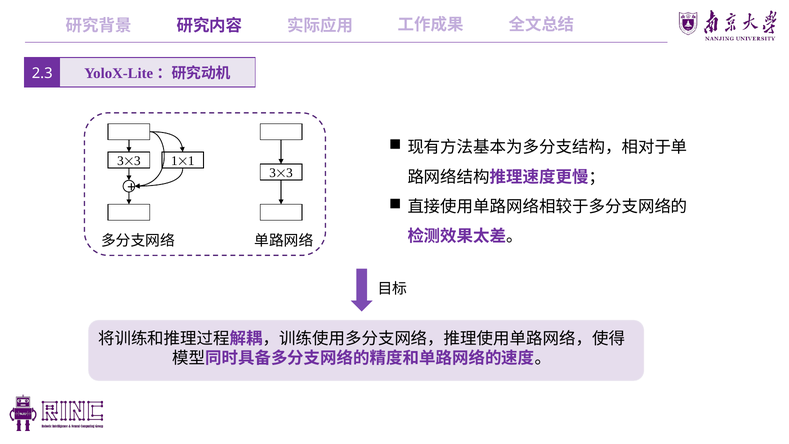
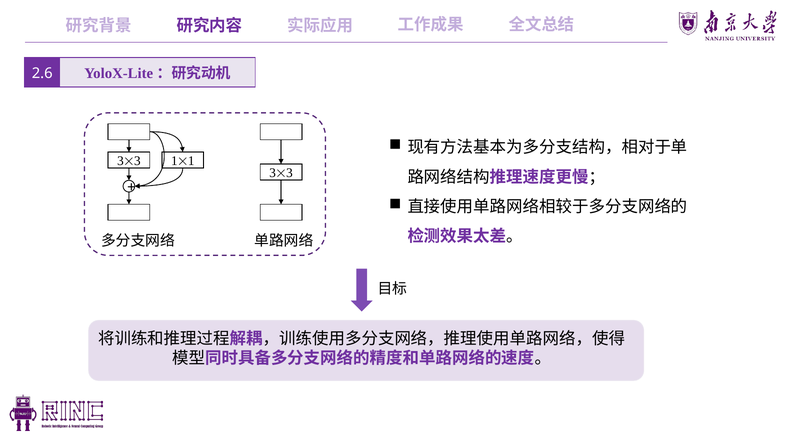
2.3: 2.3 -> 2.6 (42, 73)
